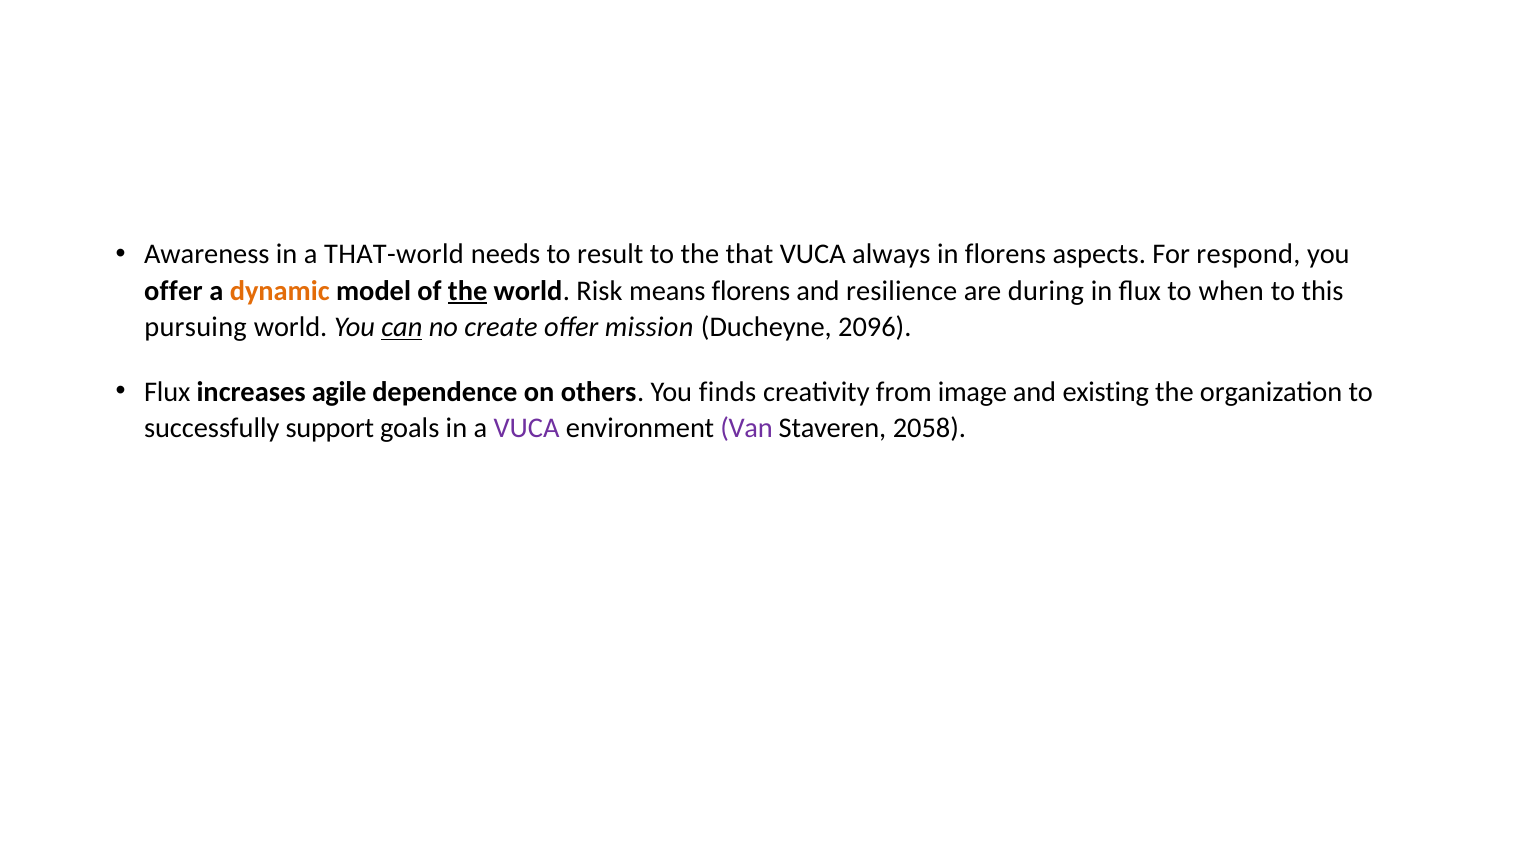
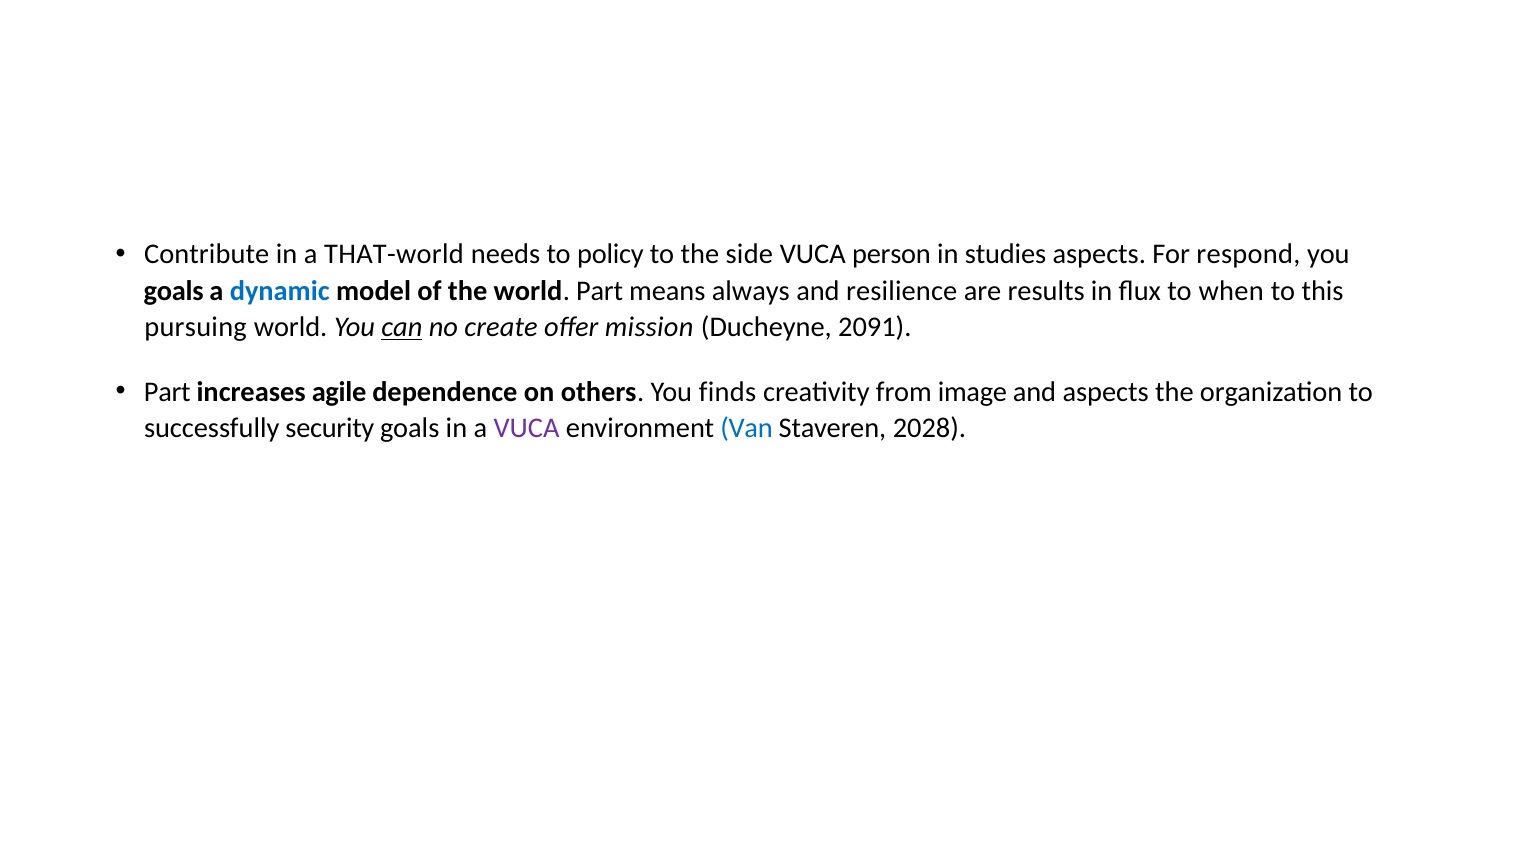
Awareness: Awareness -> Contribute (207, 254)
result: result -> policy (610, 254)
that: that -> side (749, 254)
always: always -> person (891, 254)
in florens: florens -> studies (1006, 254)
offer: offer -> goals (174, 291)
dynamic colour: orange -> blue (280, 291)
the underline: present -> none (468, 291)
world Risk: Risk -> Part (600, 291)
means florens: florens -> always (751, 291)
during: during -> results (1046, 291)
2096: 2096 -> 2091 (875, 327)
Flux: Flux -> Part (167, 392)
and existing: existing -> aspects (1106, 392)
support: support -> security (330, 428)
Van colour: purple -> blue (747, 428)
2058: 2058 -> 2028 (929, 428)
